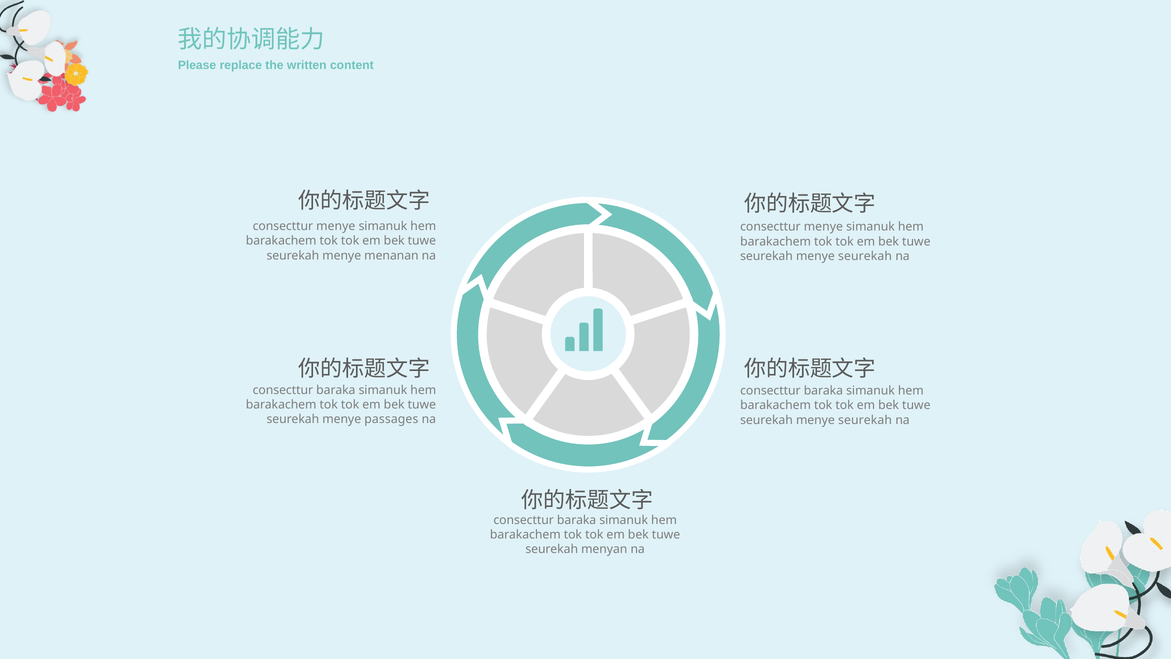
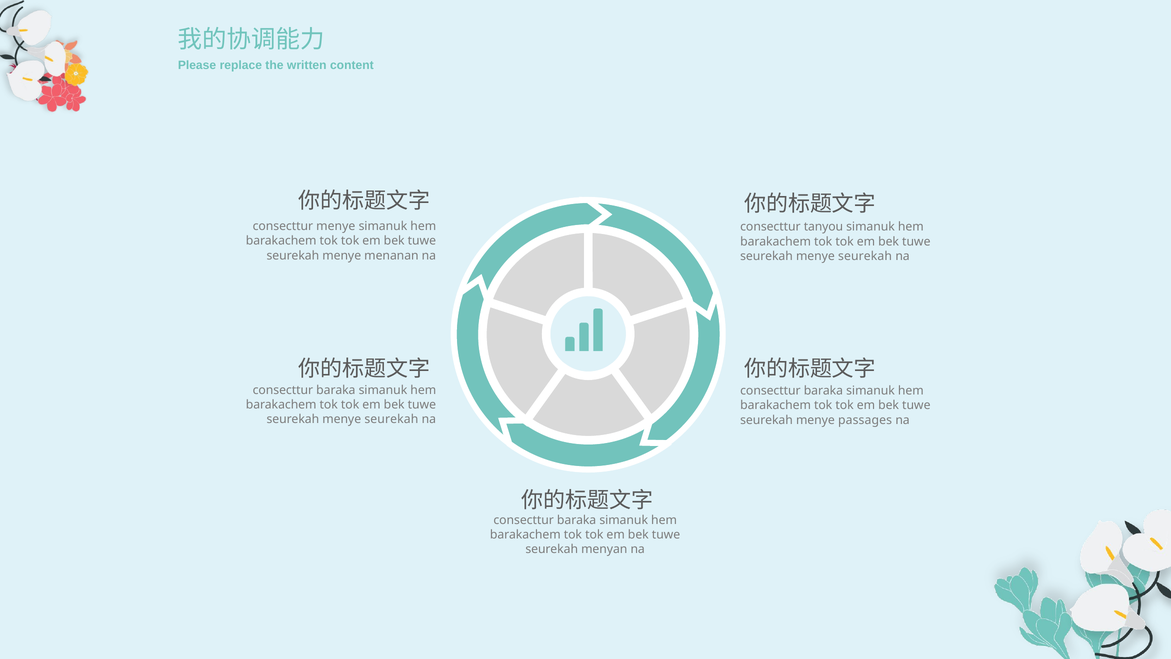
menye: menye -> tanyou (823, 227)
passages: passages -> seurekah (391, 419)
seurekah: seurekah -> passages (865, 420)
